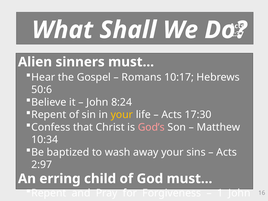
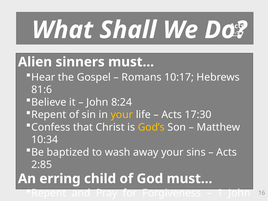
50:6: 50:6 -> 81:6 (42, 90)
God’s colour: pink -> yellow (151, 127)
2:97: 2:97 -> 2:85 (42, 165)
